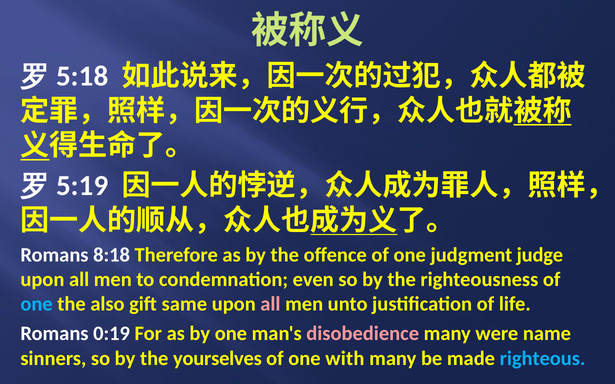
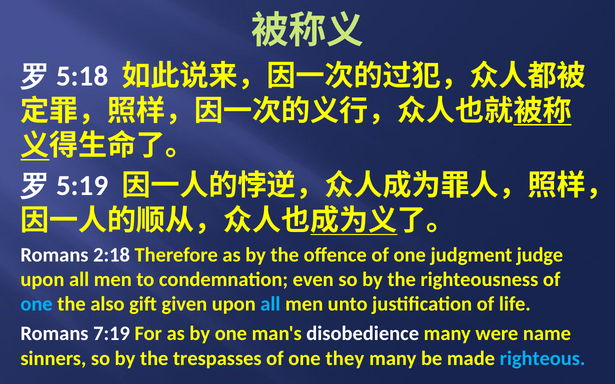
8:18: 8:18 -> 2:18 (112, 255)
same: same -> given (184, 304)
all colour: pink -> light blue (270, 304)
0:19: 0:19 -> 7:19 (112, 334)
disobedience colour: pink -> white (363, 334)
yourselves: yourselves -> trespasses (217, 359)
with: with -> they (345, 359)
